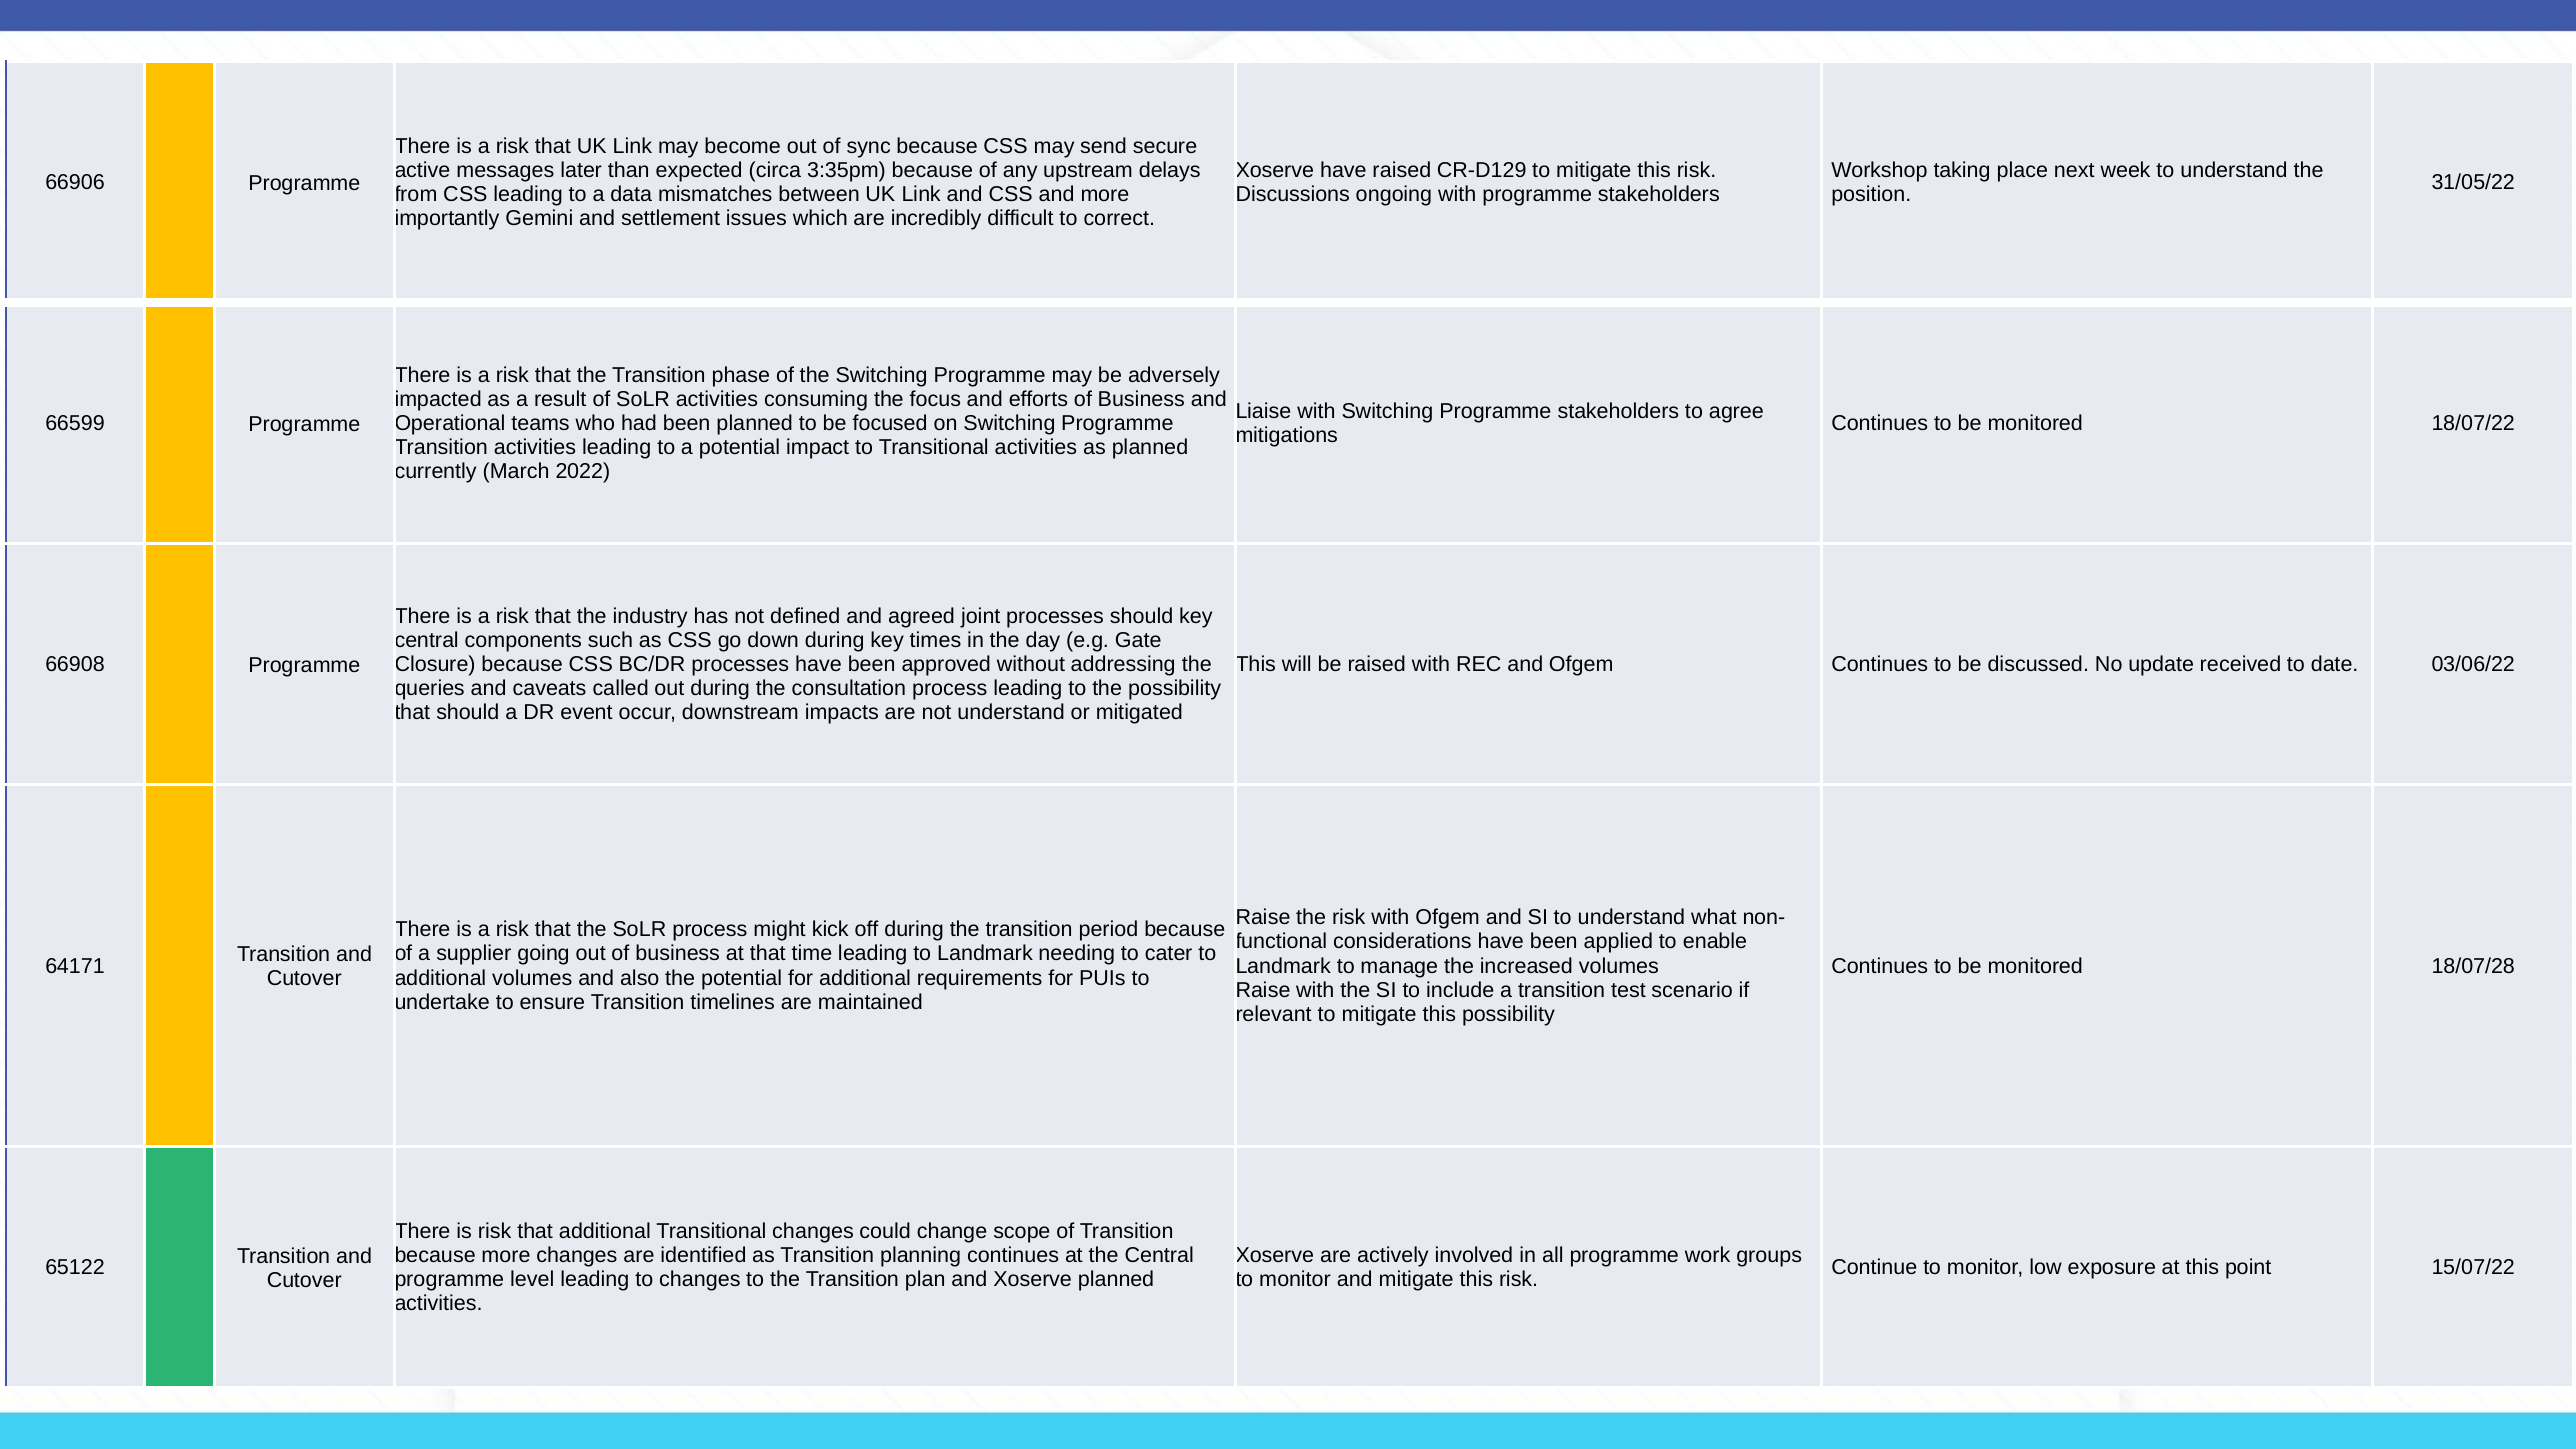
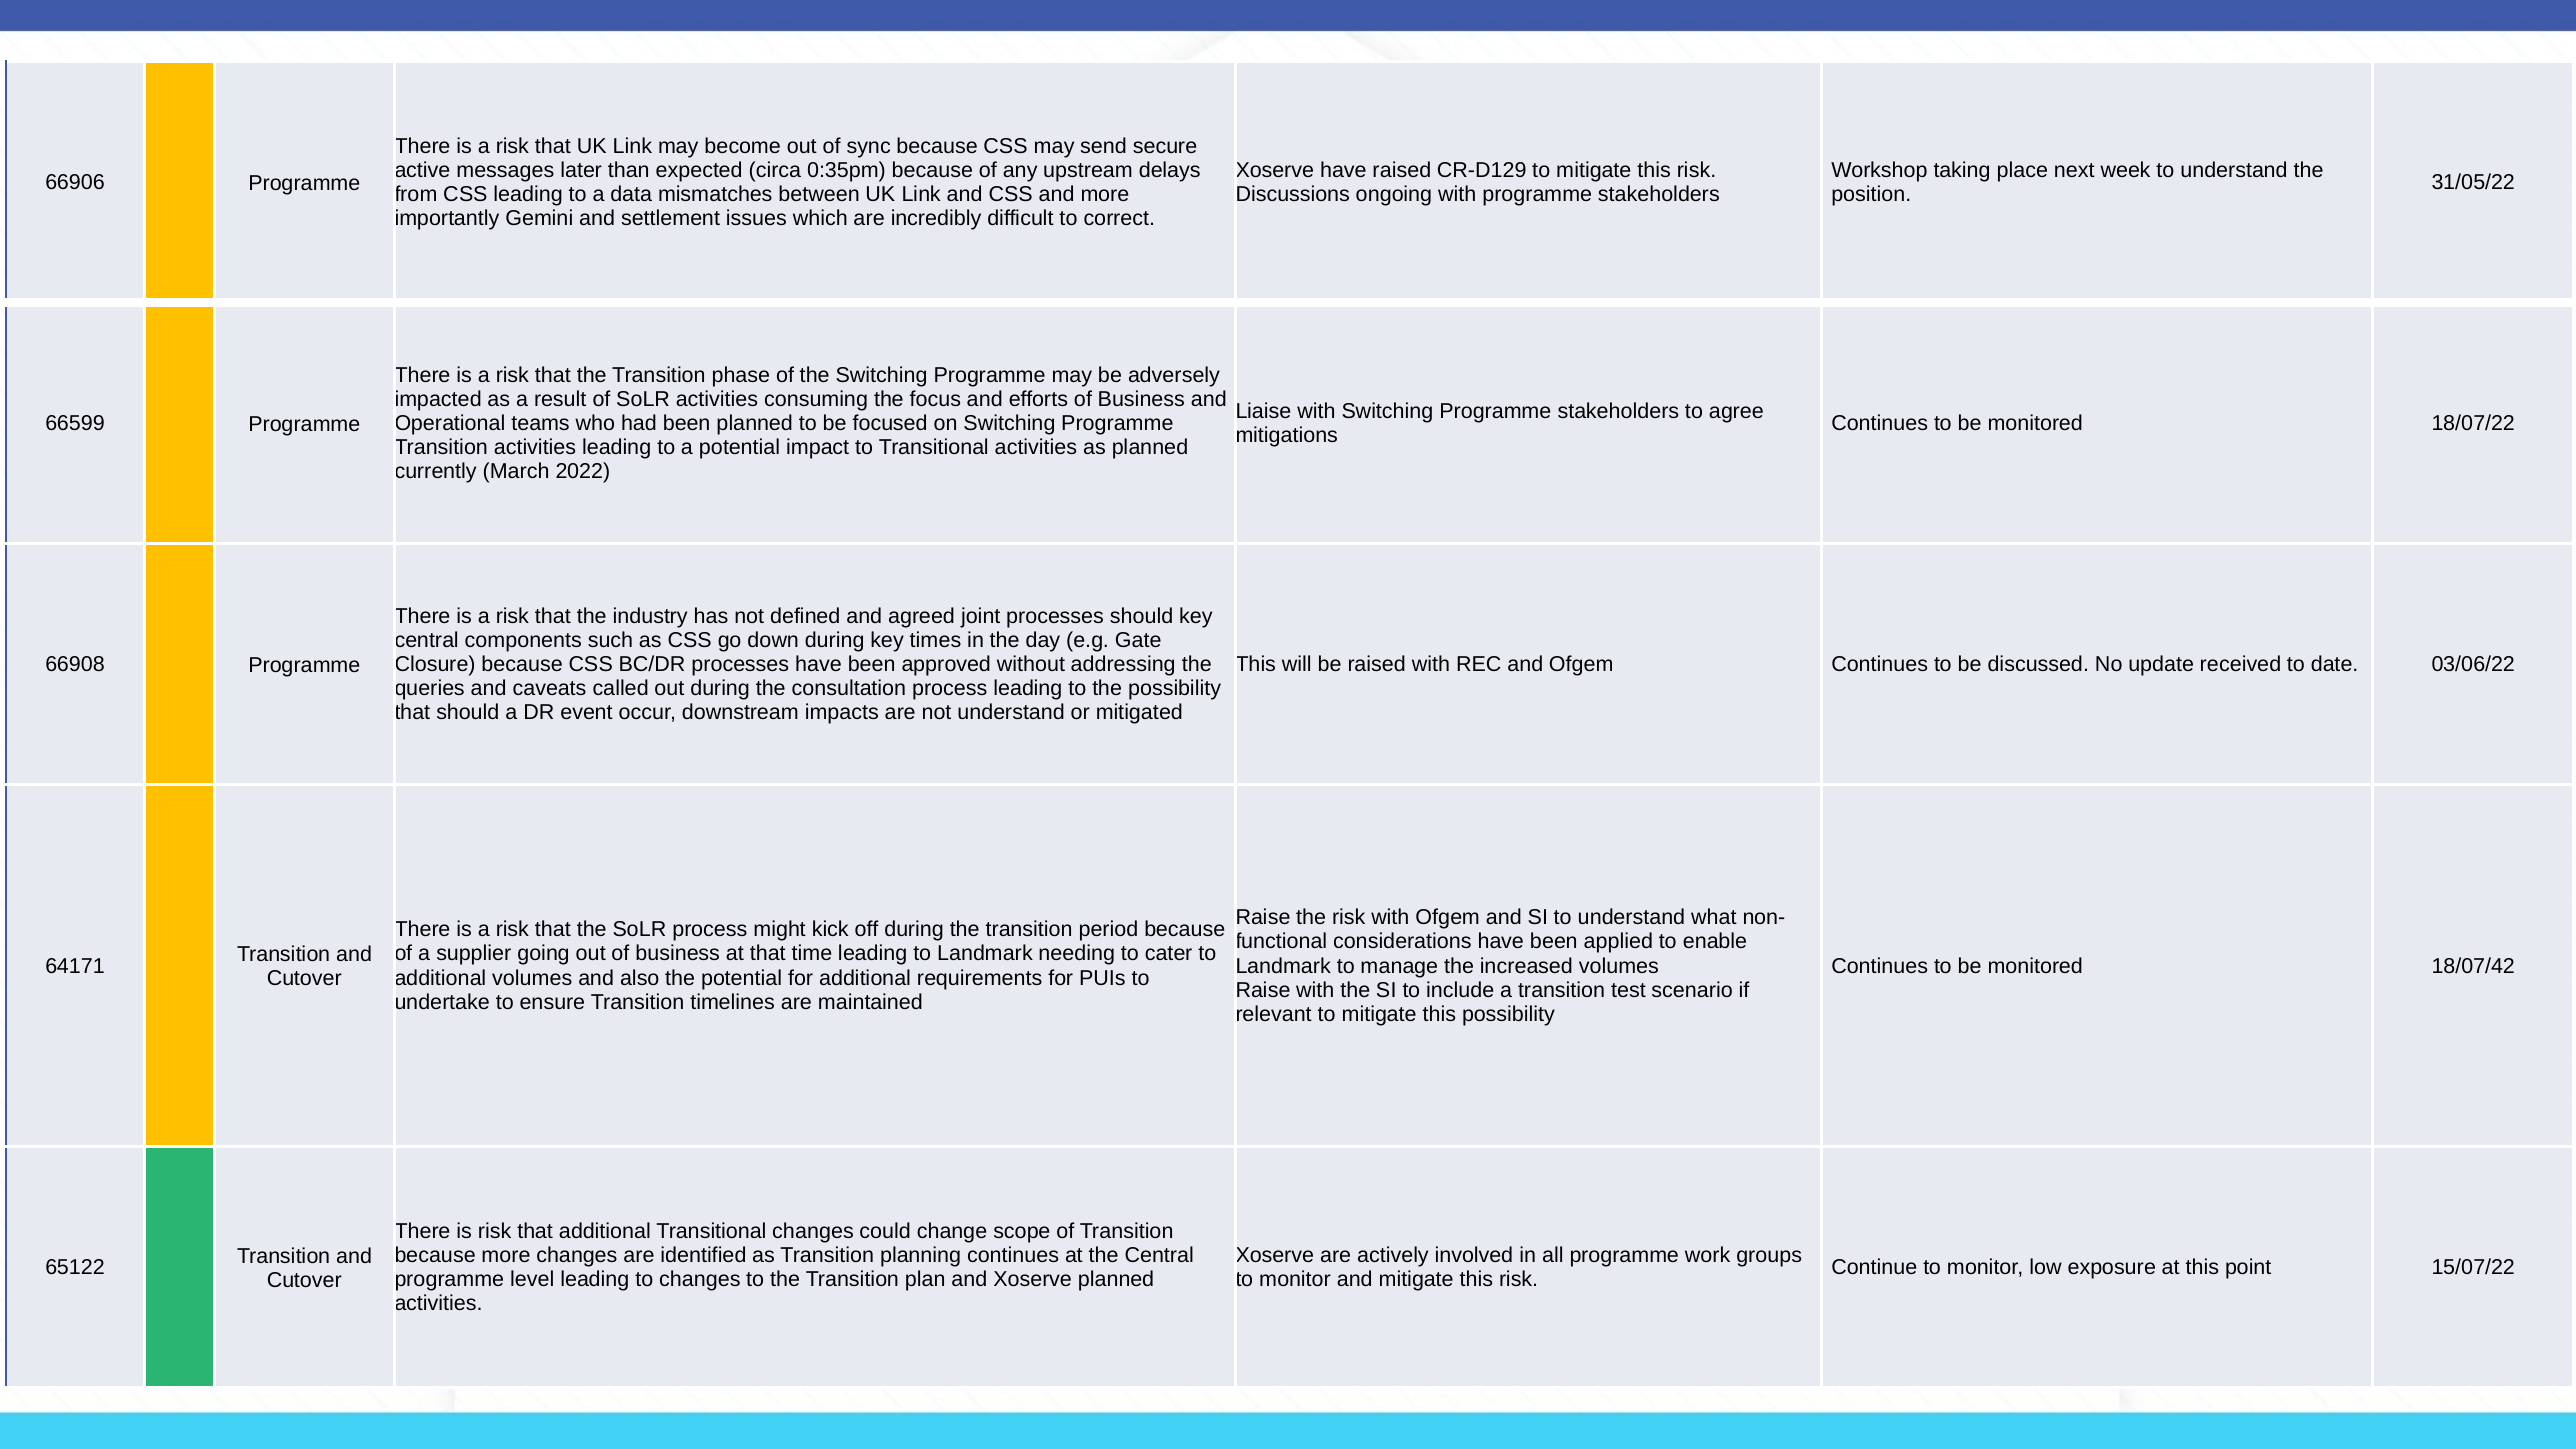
3:35pm: 3:35pm -> 0:35pm (846, 170)
18/07/28: 18/07/28 -> 18/07/42 (2473, 966)
